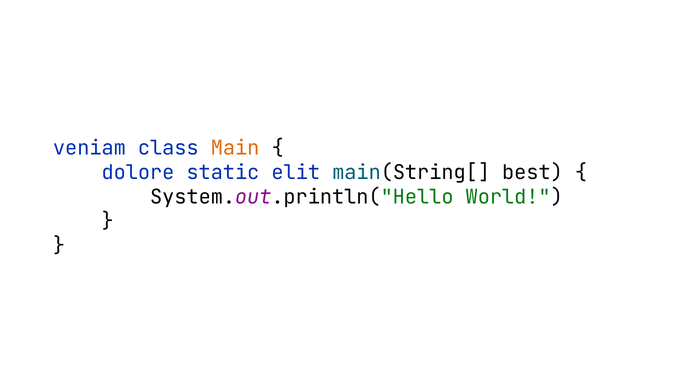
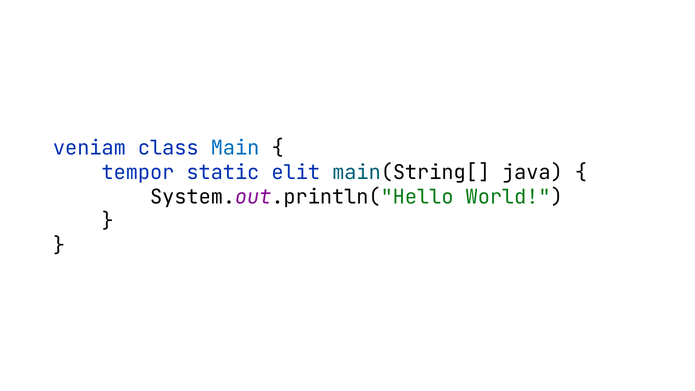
Main colour: orange -> blue (235, 148)
dolore: dolore -> tempor (138, 173)
best: best -> java (532, 173)
